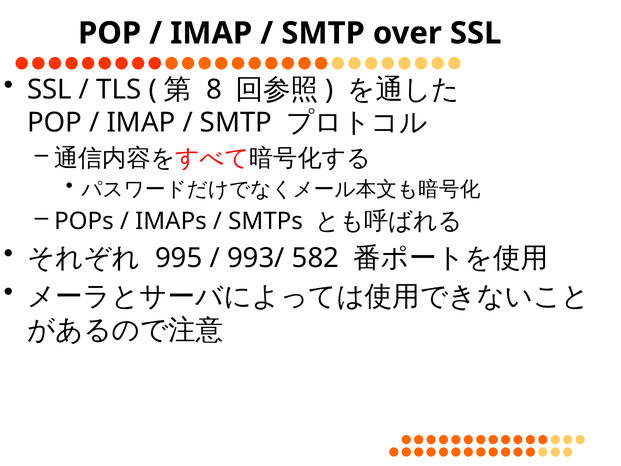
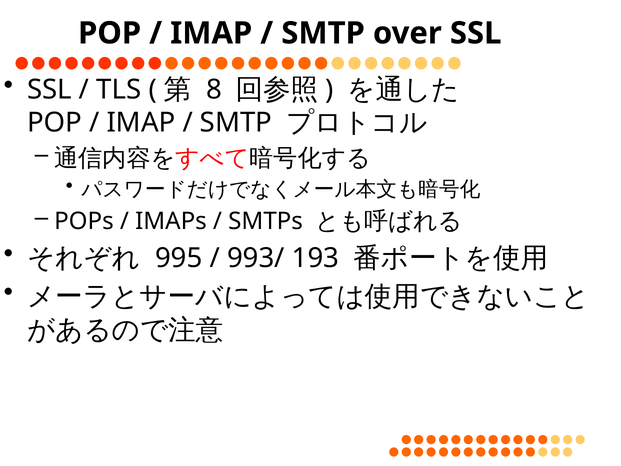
582: 582 -> 193 (316, 258)
